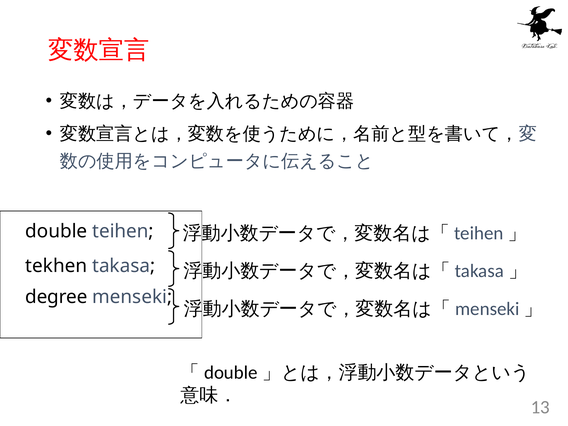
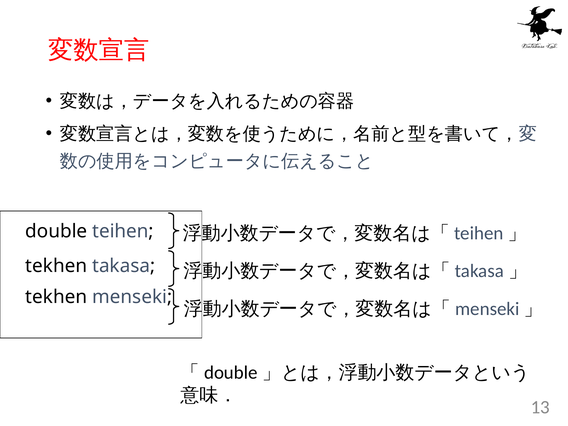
degree: degree -> tekhen (56, 297)
